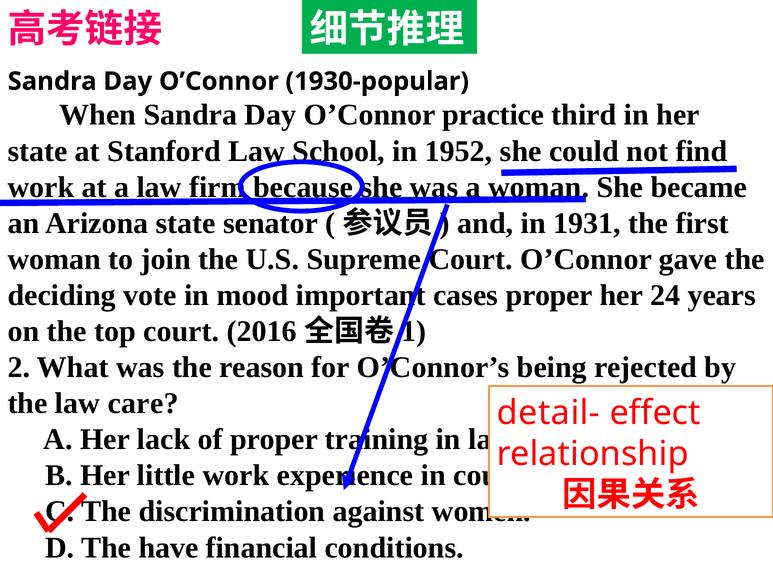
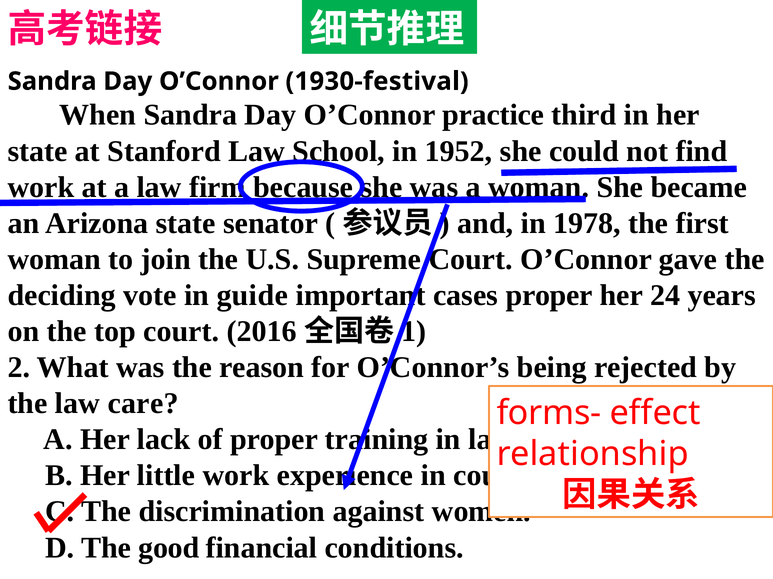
1930-popular: 1930-popular -> 1930-festival (377, 81)
1931: 1931 -> 1978 (587, 223)
mood: mood -> guide (252, 296)
detail-: detail- -> forms- (549, 413)
have: have -> good (169, 548)
